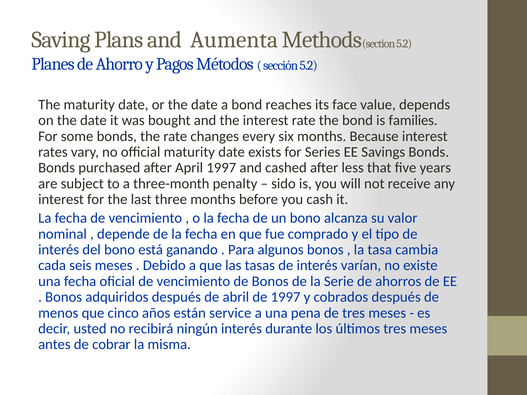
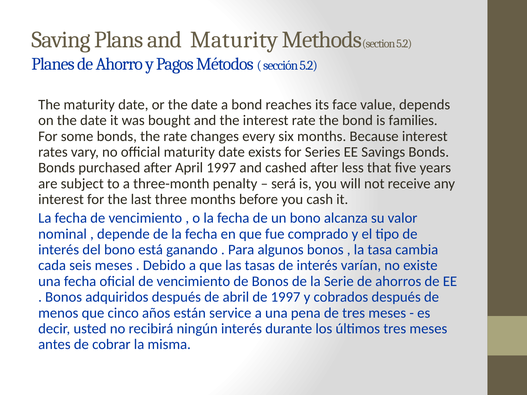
and Aumenta: Aumenta -> Maturity (234, 40)
sido: sido -> será (284, 184)
